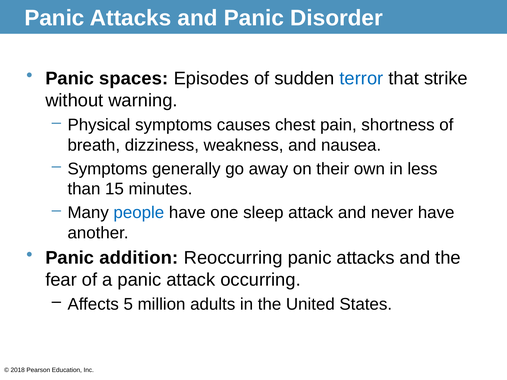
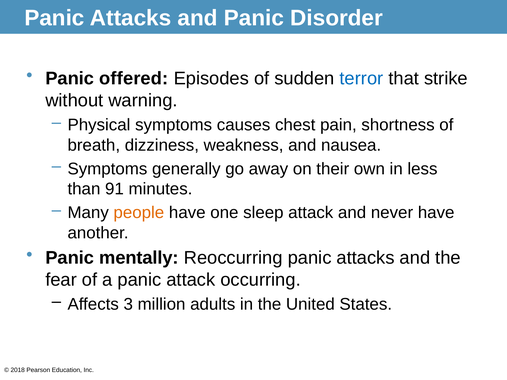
spaces: spaces -> offered (134, 79)
15: 15 -> 91 (114, 189)
people colour: blue -> orange (139, 213)
addition: addition -> mentally (139, 258)
5: 5 -> 3 (128, 304)
